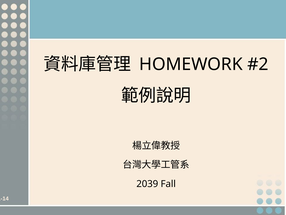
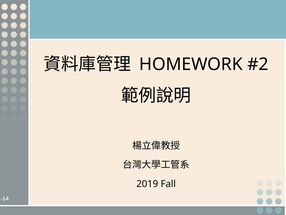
2039: 2039 -> 2019 (147, 183)
